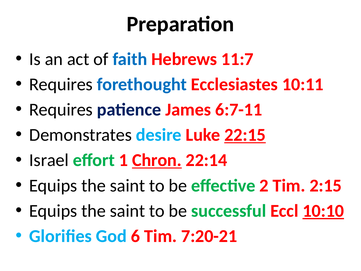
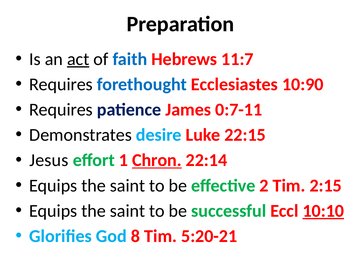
act underline: none -> present (78, 59)
10:11: 10:11 -> 10:90 (303, 84)
6:7-11: 6:7-11 -> 0:7-11 (239, 110)
22:15 underline: present -> none (245, 135)
Israel: Israel -> Jesus (49, 160)
6: 6 -> 8 (136, 236)
7:20-21: 7:20-21 -> 5:20-21 (209, 236)
